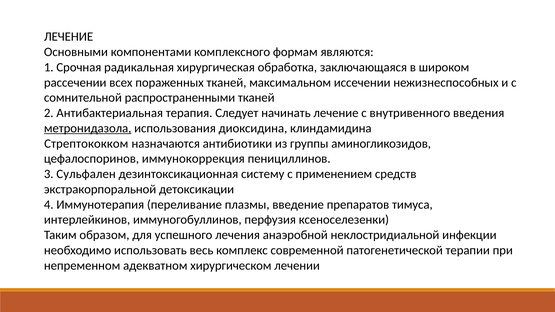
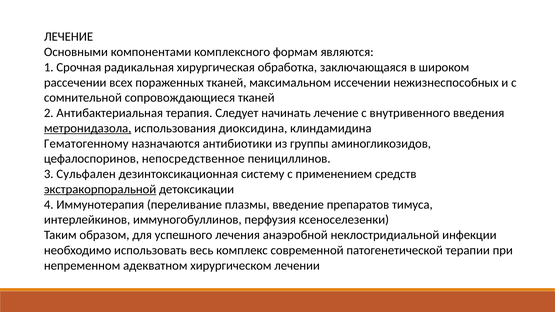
распространенными: распространенными -> сопровождающиеся (180, 98)
Стрептококком: Стрептококком -> Гематогенному (86, 144)
иммунокоррекция: иммунокоррекция -> непосредственное (193, 159)
экстракорпоральной underline: none -> present (100, 189)
